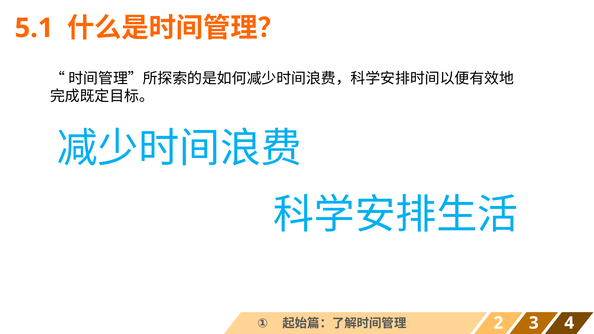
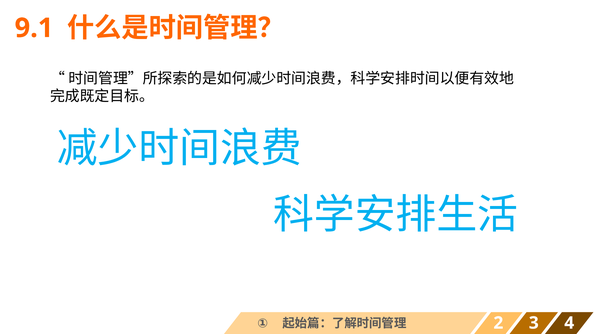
5.1: 5.1 -> 9.1 (34, 28)
